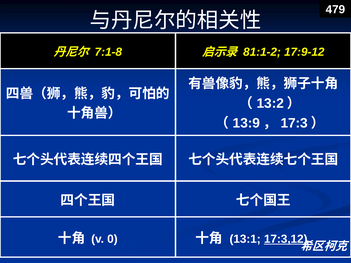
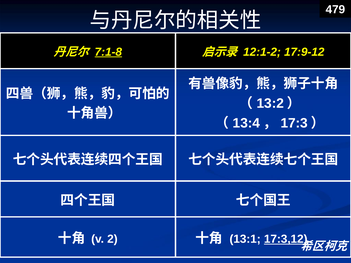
7:1-8 underline: none -> present (108, 52)
81:1-2: 81:1-2 -> 12:1-2 (262, 52)
13:9: 13:9 -> 13:4 (246, 123)
0: 0 -> 2 (112, 239)
